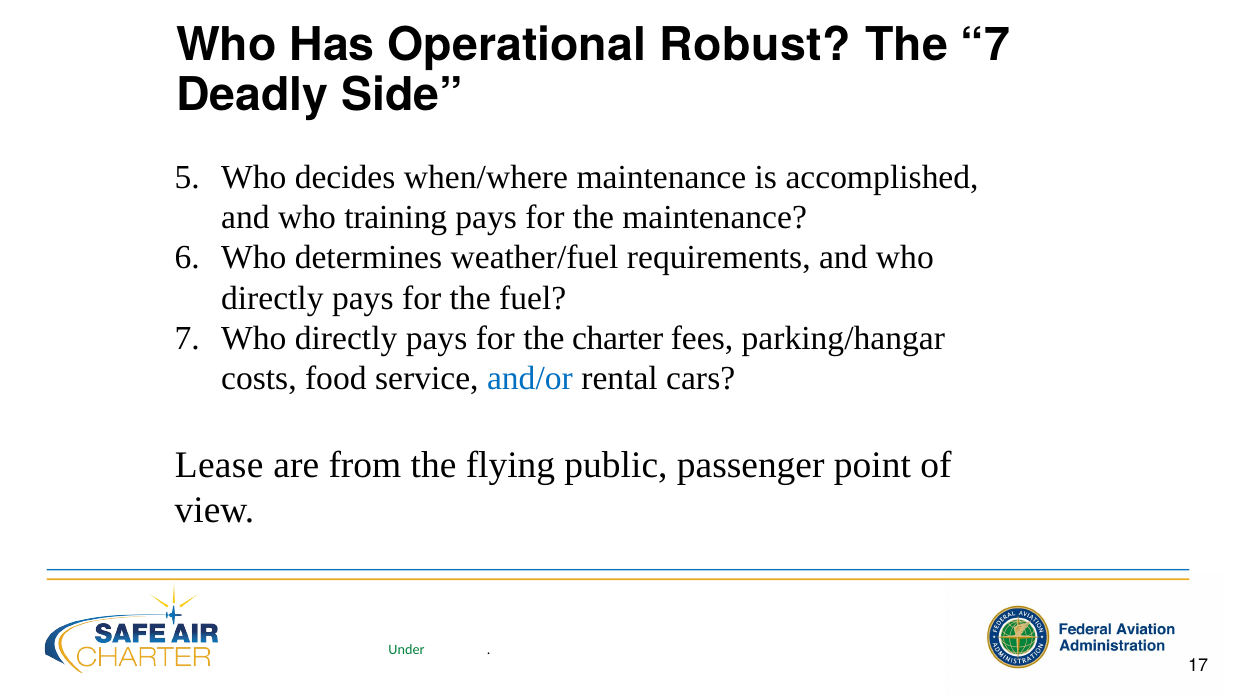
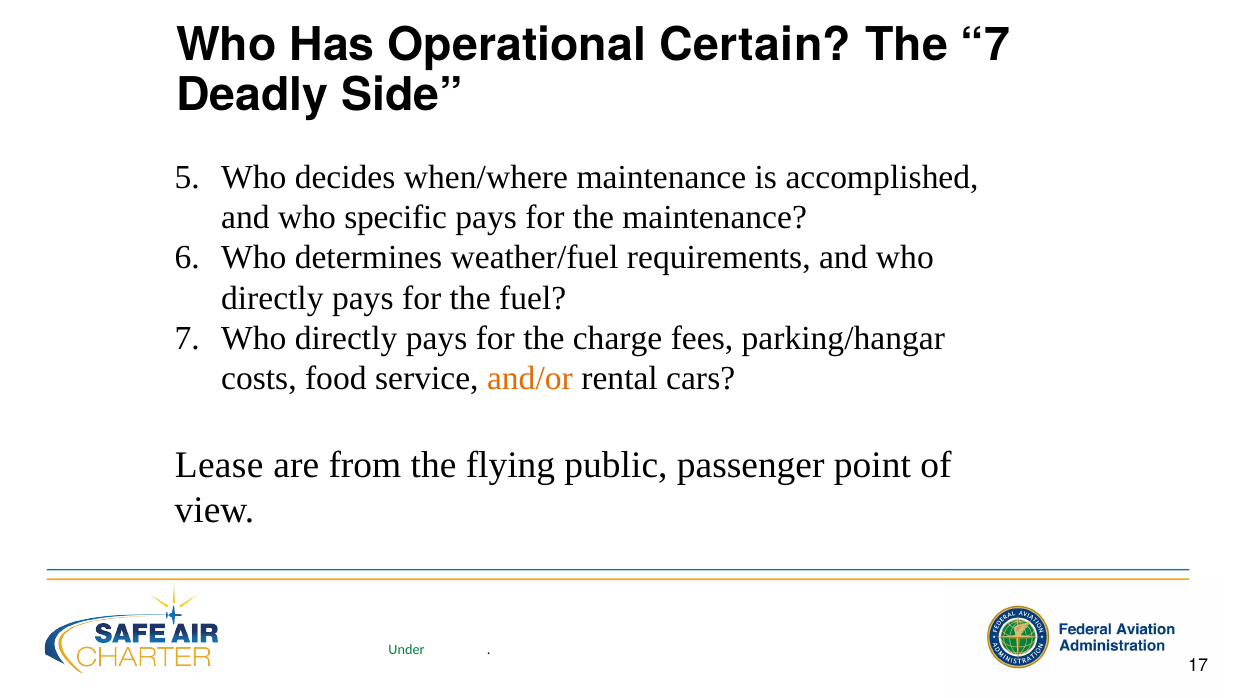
Robust: Robust -> Certain (755, 45)
training: training -> specific (396, 217)
charter: charter -> charge (618, 338)
and/or colour: blue -> orange (530, 378)
